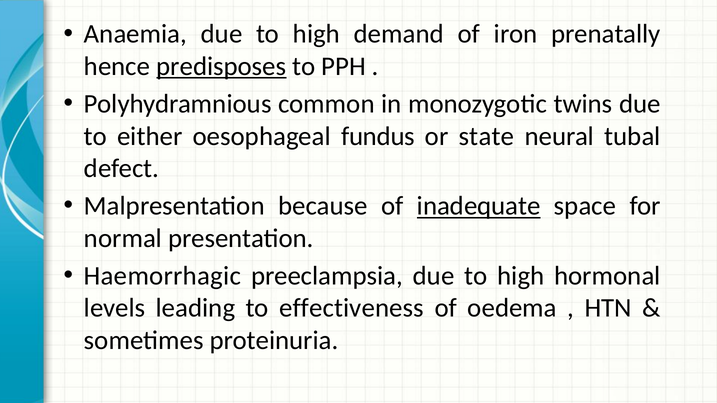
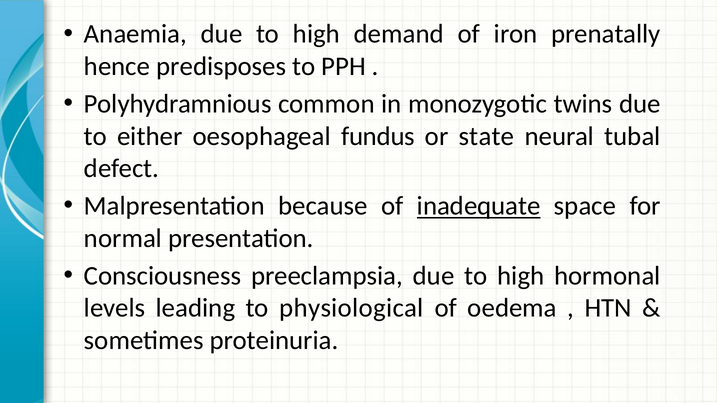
predisposes underline: present -> none (221, 66)
Haemorrhagic: Haemorrhagic -> Consciousness (163, 276)
effectiveness: effectiveness -> physiological (351, 308)
